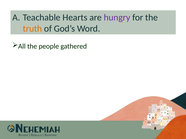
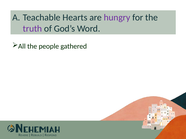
truth colour: orange -> purple (32, 29)
